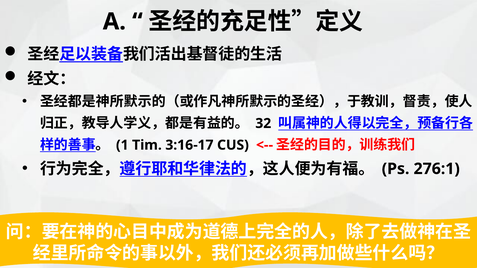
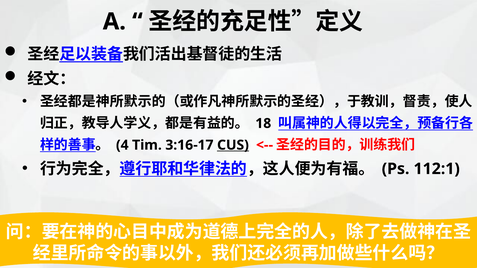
32: 32 -> 18 (263, 124)
1: 1 -> 4 (122, 145)
CUS underline: none -> present (233, 145)
276:1: 276:1 -> 112:1 (437, 169)
